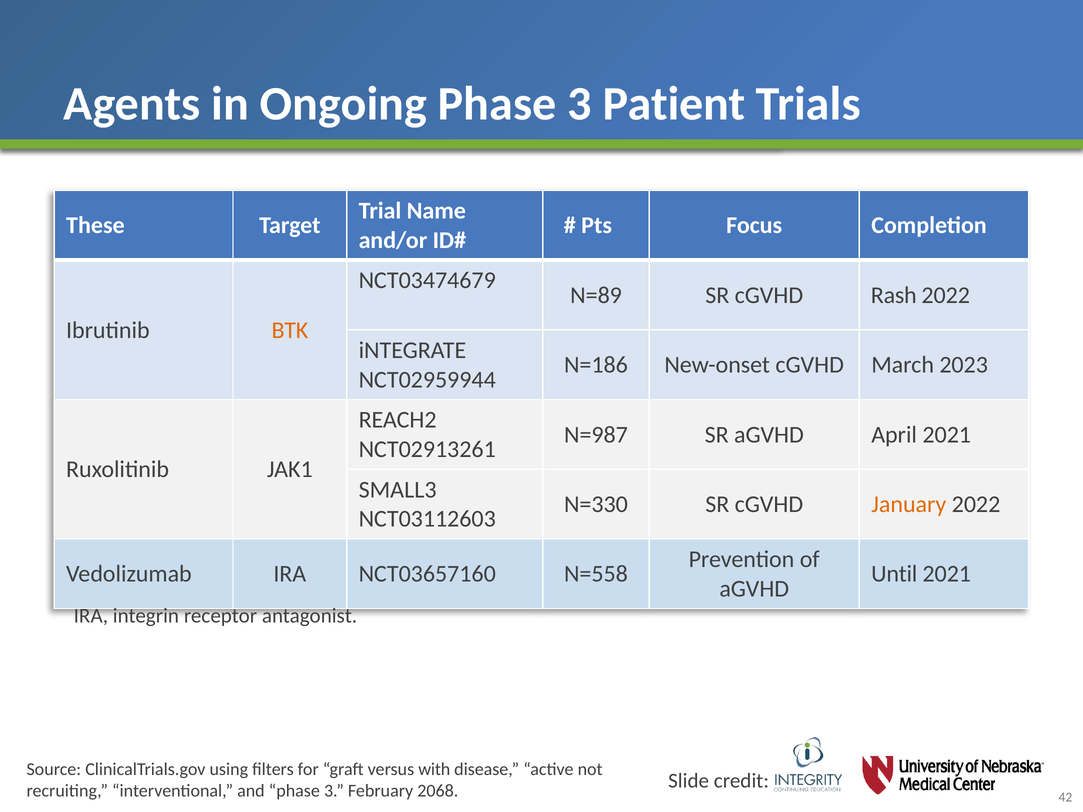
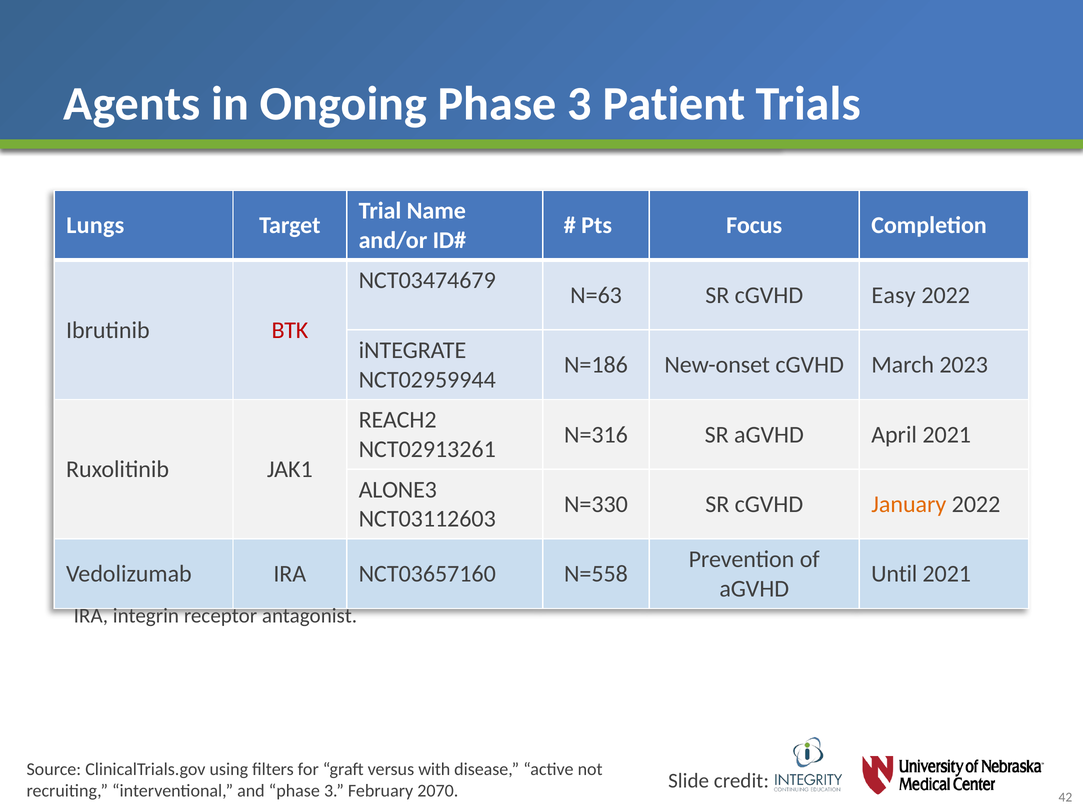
These: These -> Lungs (95, 226)
N=89: N=89 -> N=63 (596, 295)
Rash: Rash -> Easy (894, 295)
BTK colour: orange -> red (290, 330)
N=987: N=987 -> N=316 (596, 435)
SMALL3: SMALL3 -> ALONE3 (398, 490)
2068: 2068 -> 2070 (438, 791)
